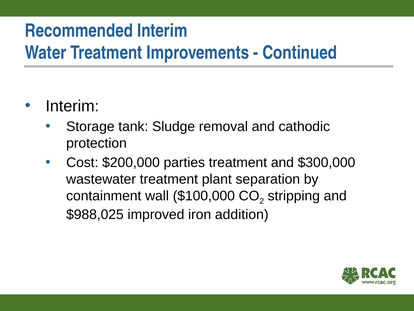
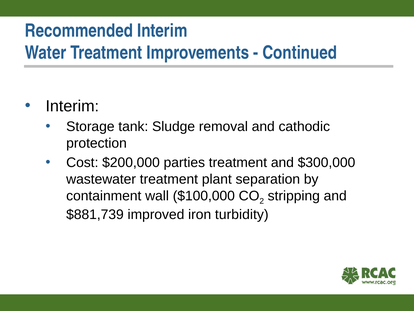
$988,025: $988,025 -> $881,739 (95, 214)
addition: addition -> turbidity (242, 214)
